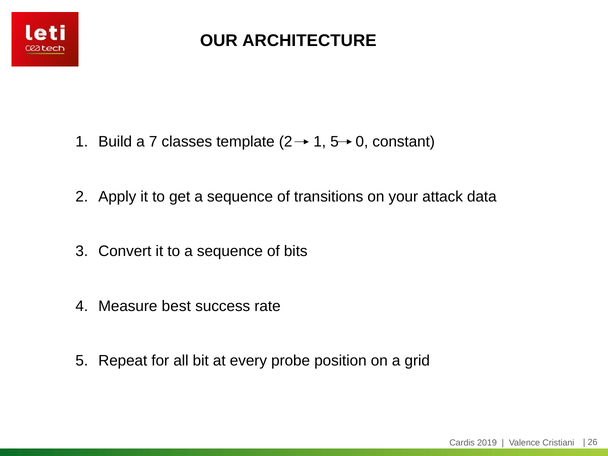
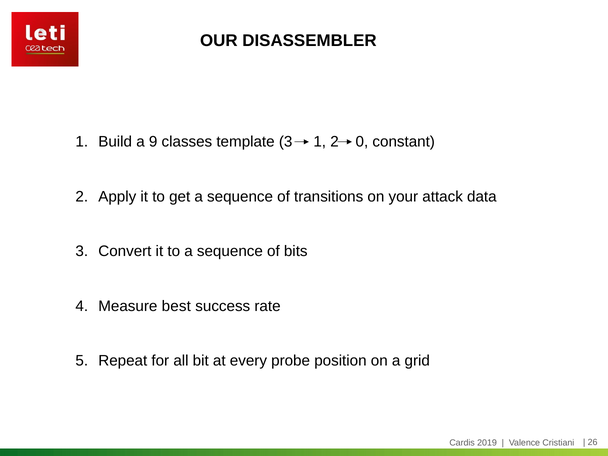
ARCHITECTURE: ARCHITECTURE -> DISASSEMBLER (309, 40)
7: 7 -> 9 (153, 142)
template 2: 2 -> 3 (286, 142)
1 5: 5 -> 2 (335, 142)
